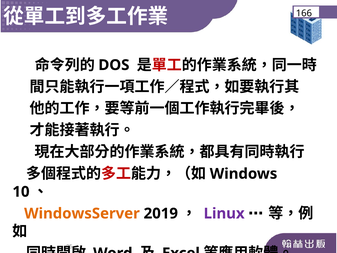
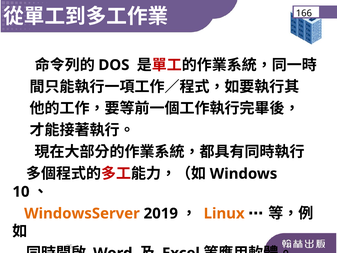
Linux colour: purple -> orange (224, 213)
